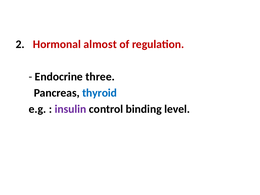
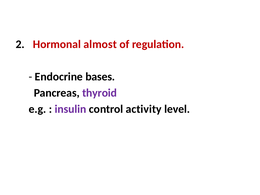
three: three -> bases (100, 77)
thyroid colour: blue -> purple (100, 93)
binding: binding -> activity (144, 109)
